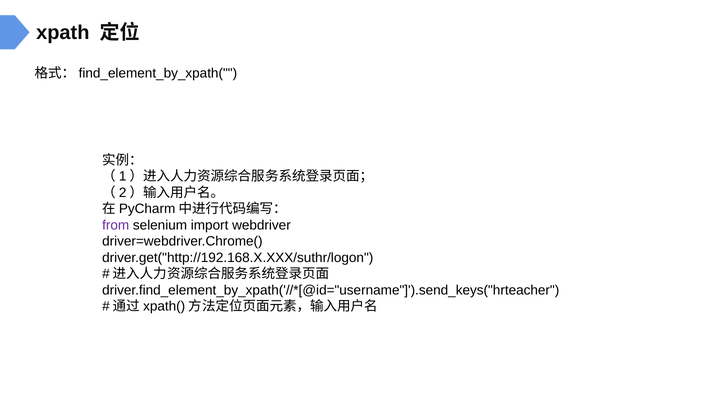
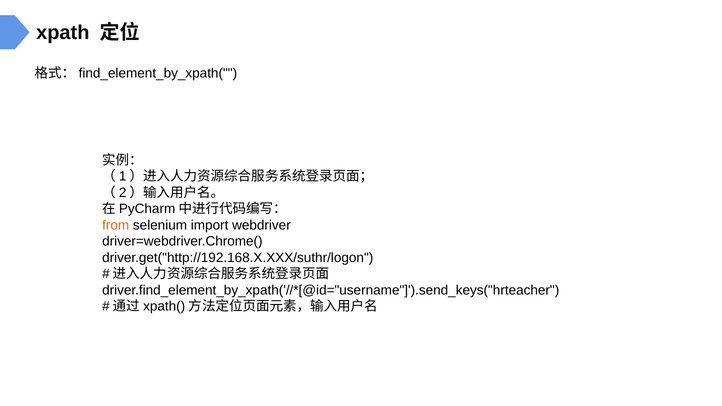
from colour: purple -> orange (116, 225)
